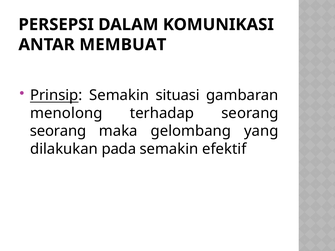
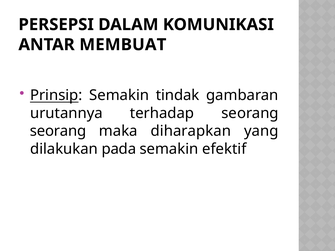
situasi: situasi -> tindak (178, 95)
menolong: menolong -> urutannya (66, 113)
gelombang: gelombang -> diharapkan (191, 131)
